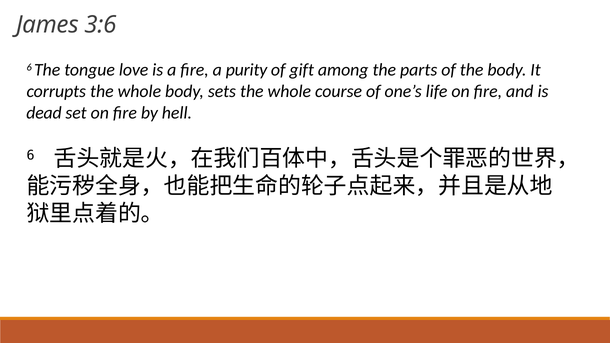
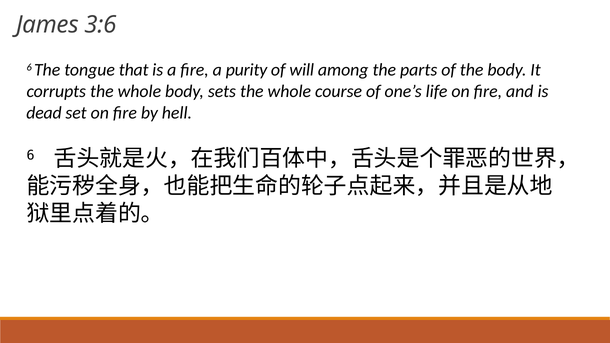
love: love -> that (134, 70)
gift: gift -> will (302, 70)
